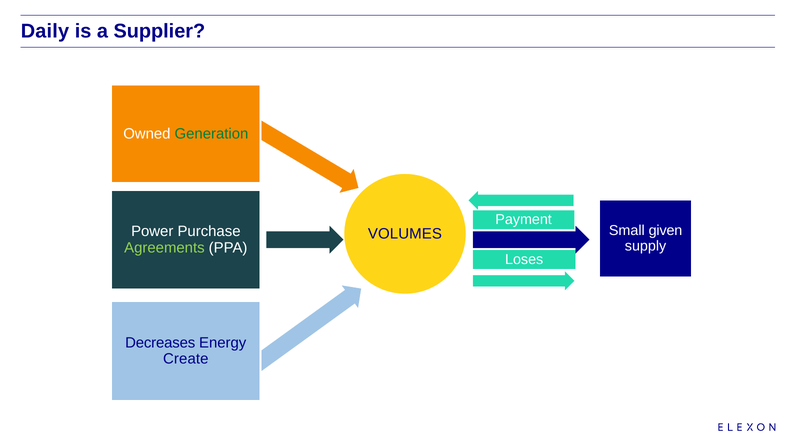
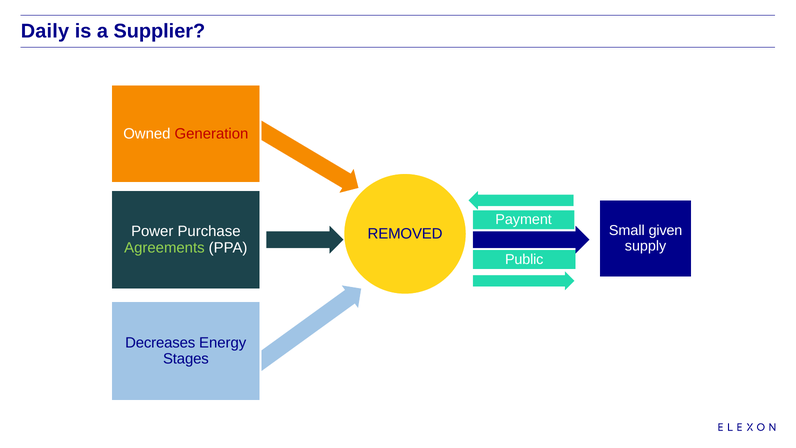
Generation colour: green -> red (211, 134)
VOLUMES: VOLUMES -> REMOVED (405, 234)
Loses: Loses -> Public (524, 259)
Create: Create -> Stages (186, 359)
